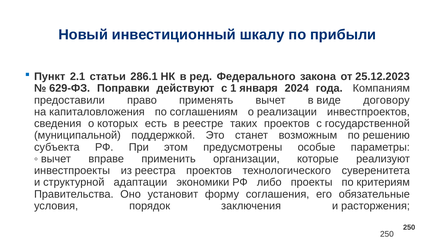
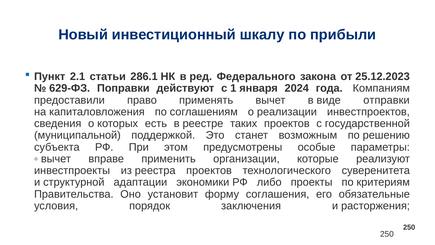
договору: договору -> отправки (386, 100)
